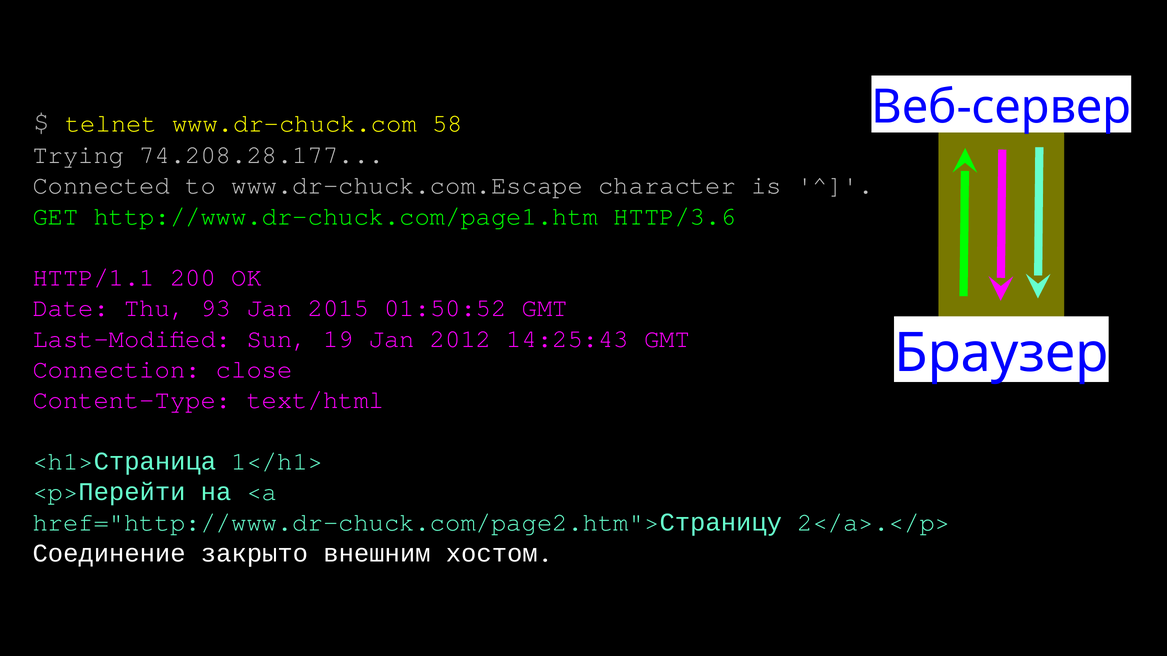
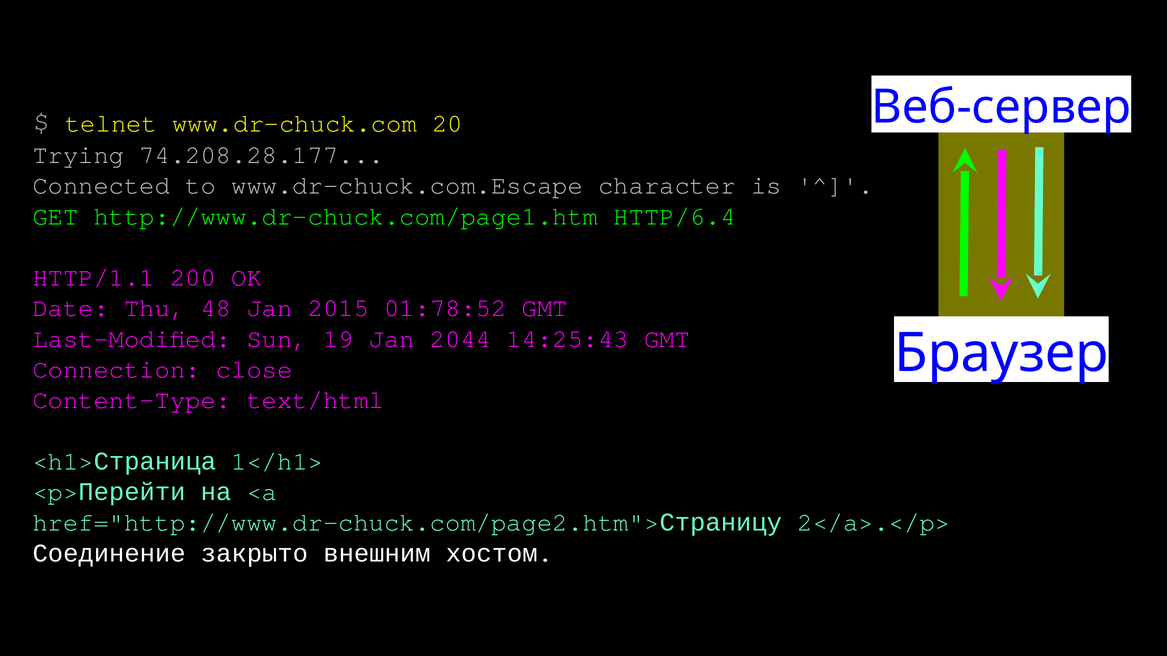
58: 58 -> 20 (447, 124)
HTTP/3.6: HTTP/3.6 -> HTTP/6.4 (675, 216)
93: 93 -> 48 (216, 308)
01:50:52: 01:50:52 -> 01:78:52 (445, 308)
2012: 2012 -> 2044 (461, 339)
